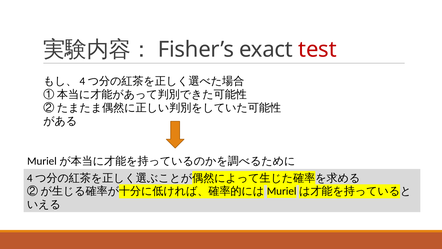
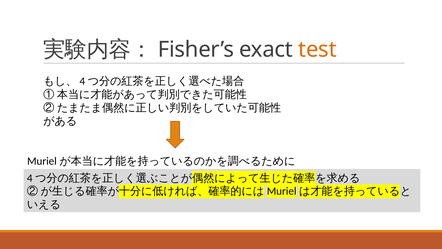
test colour: red -> orange (317, 50)
